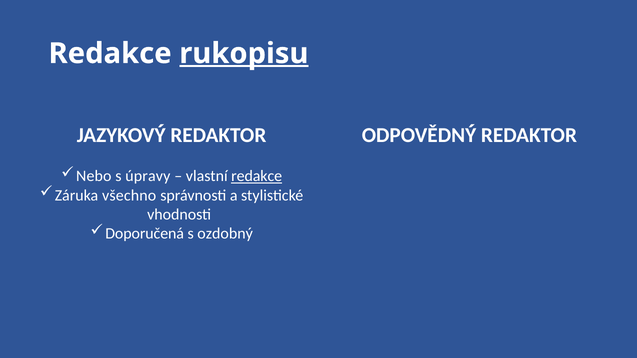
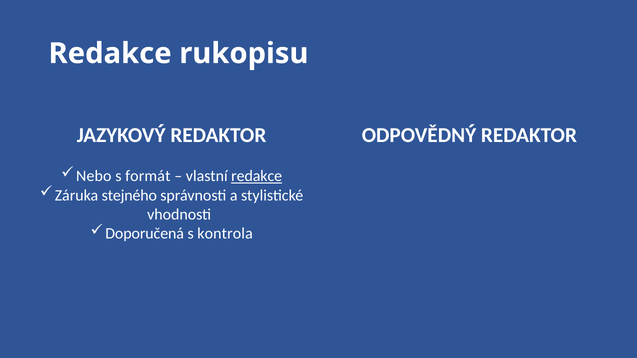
rukopisu underline: present -> none (244, 54)
úpravy: úpravy -> formát (148, 176)
všechno: všechno -> stejného (129, 195)
ozdobný: ozdobný -> kontrola (225, 234)
